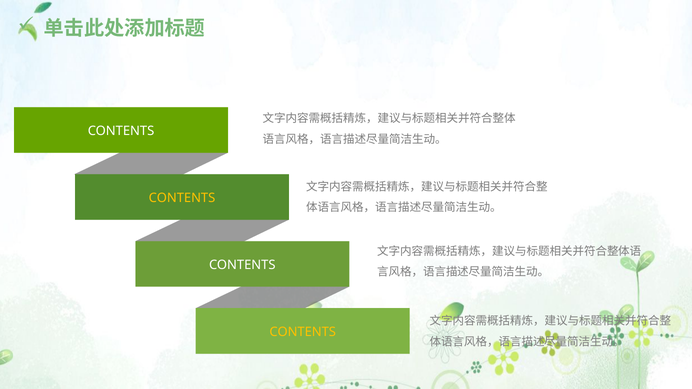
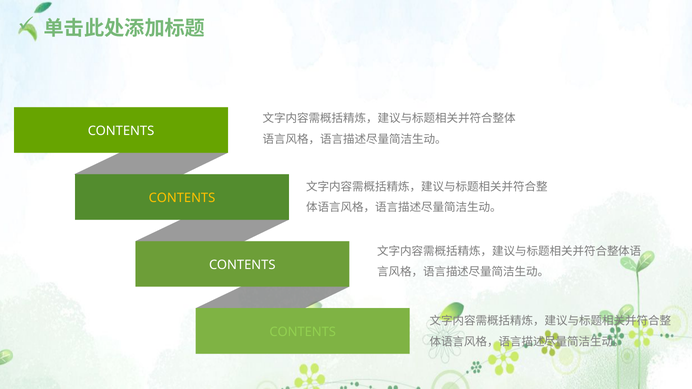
CONTENTS colour: yellow -> light green (303, 332)
